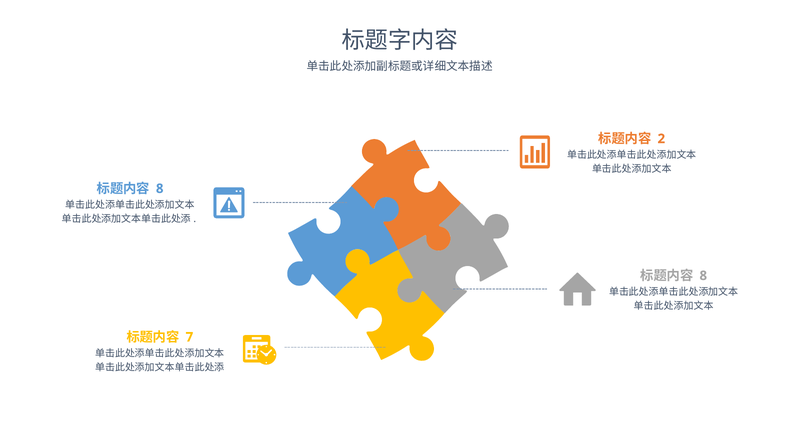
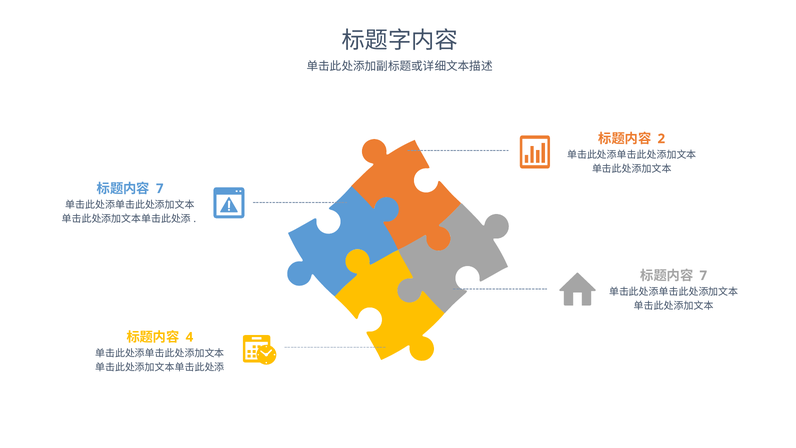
8: 8 -> 7 (160, 189)
8: 8 -> 7 (703, 276)
7: 7 -> 4 (189, 337)
